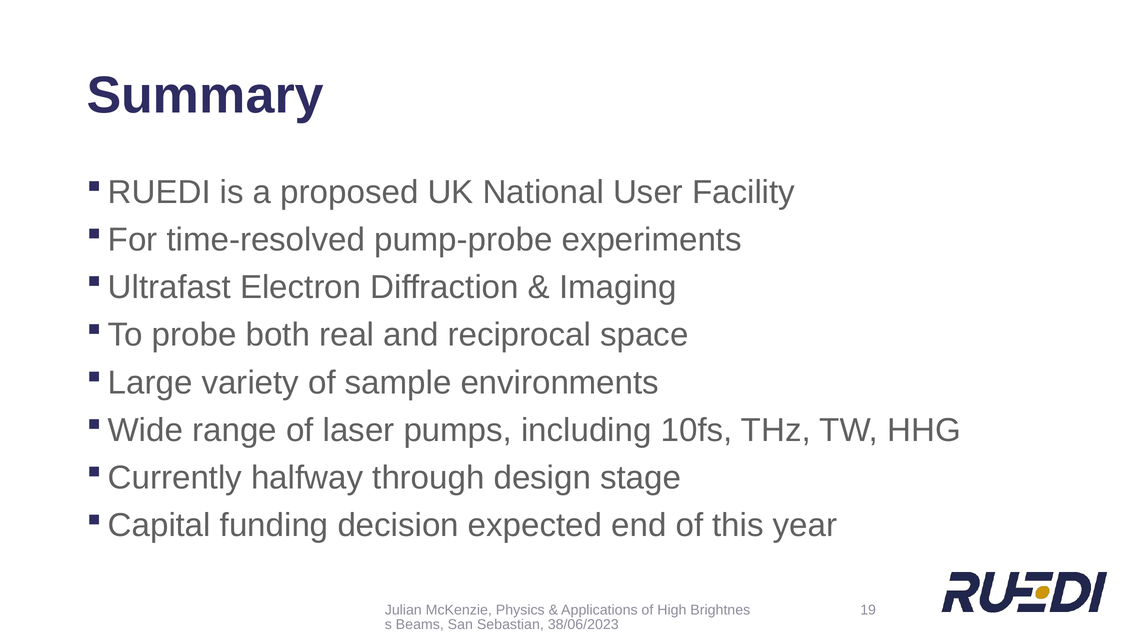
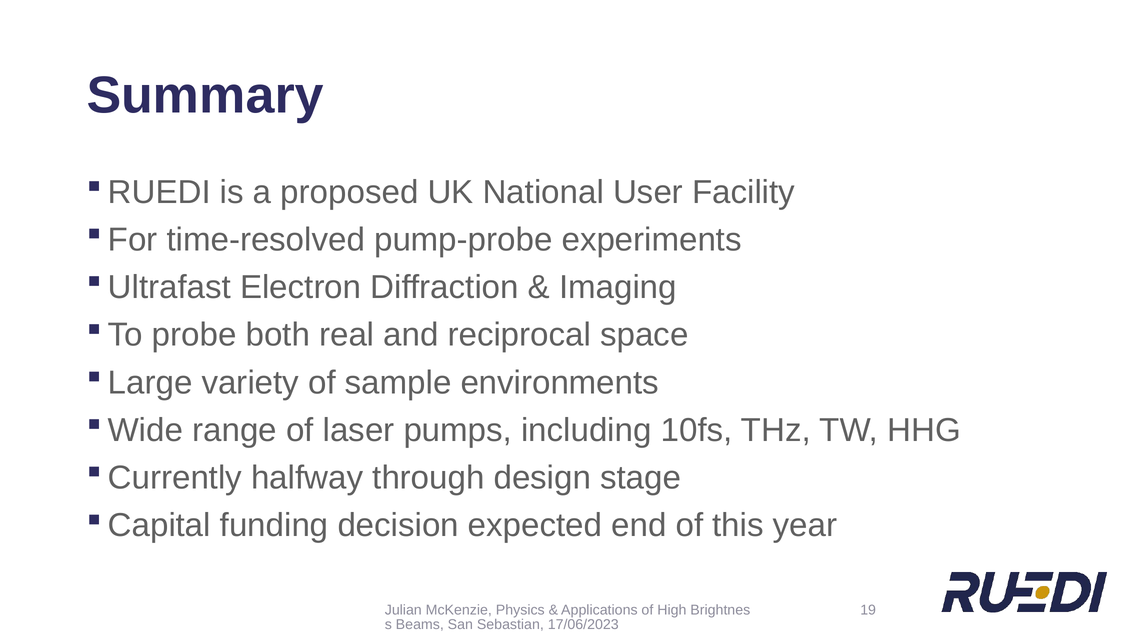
38/06/2023: 38/06/2023 -> 17/06/2023 (583, 624)
